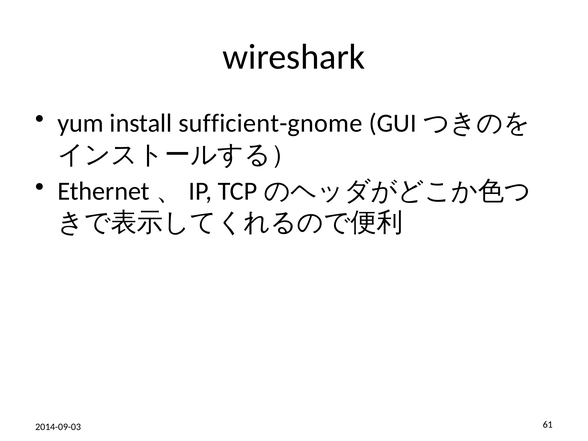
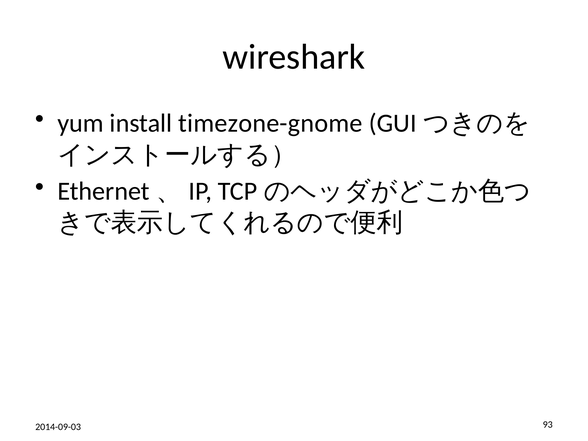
sufficient-gnome: sufficient-gnome -> timezone-gnome (270, 123)
61: 61 -> 93 (548, 424)
